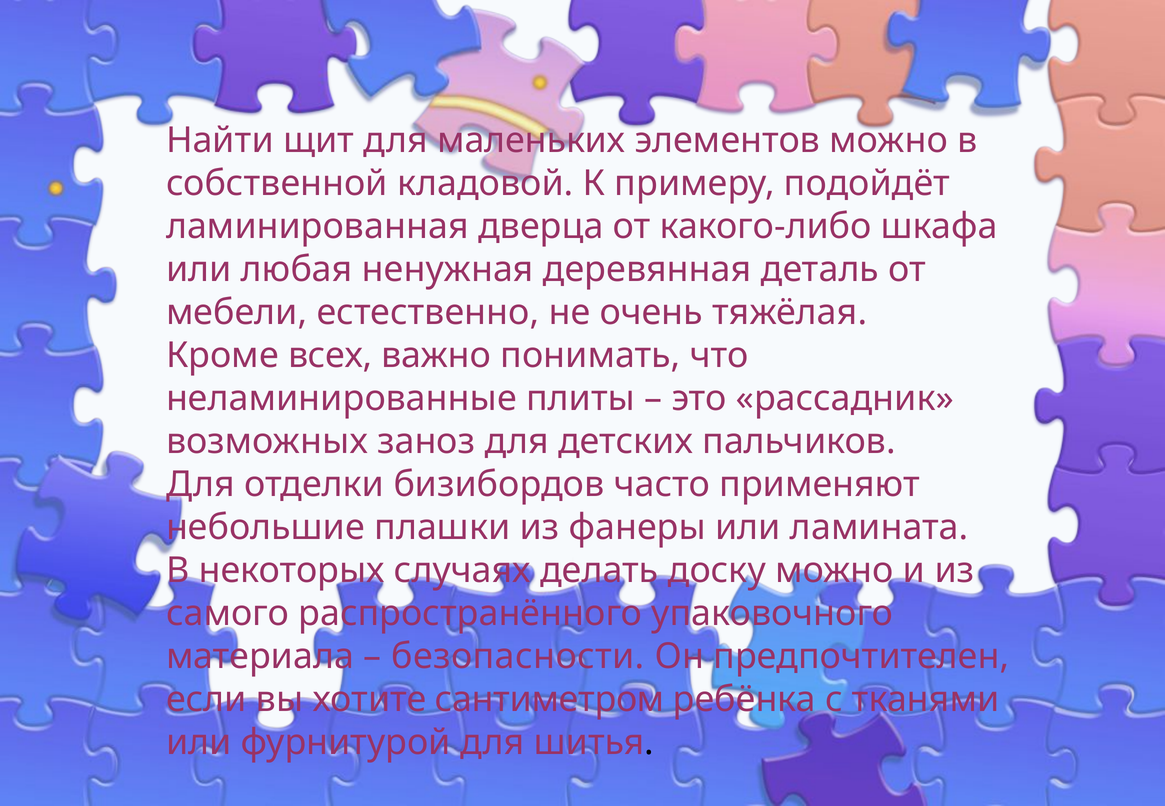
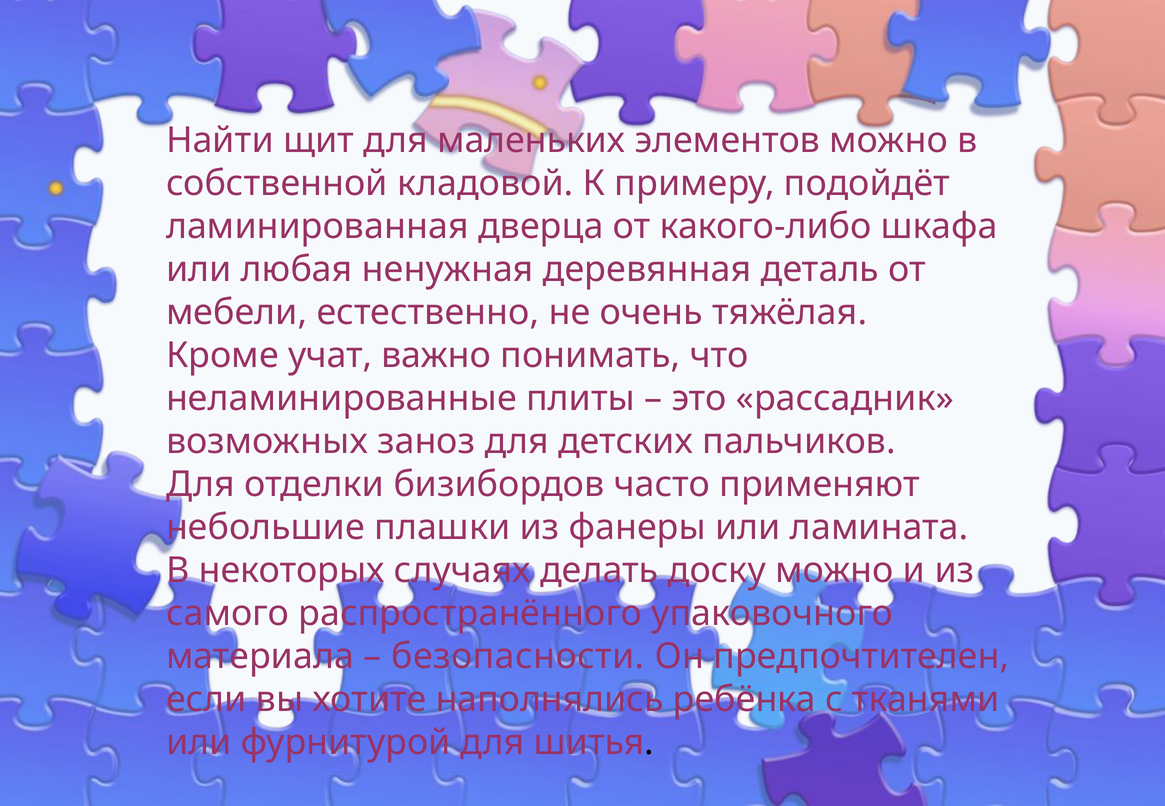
всех: всех -> учат (330, 356)
сантиметром: сантиметром -> наполнялись (550, 700)
